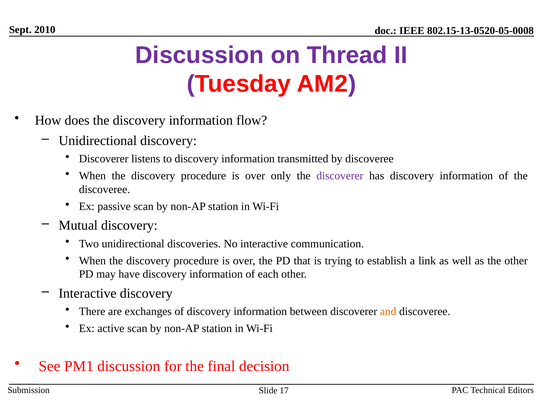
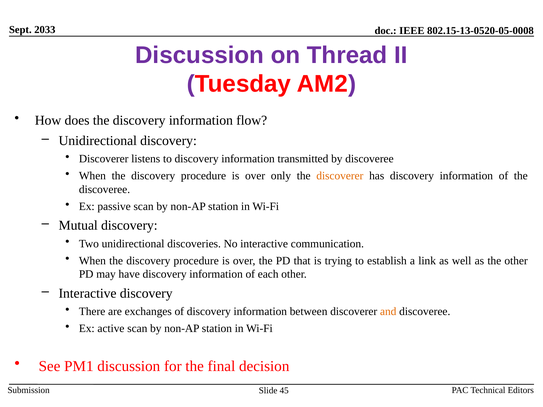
2010: 2010 -> 2033 (45, 30)
discoverer colour: purple -> orange (340, 176)
17: 17 -> 45 (284, 391)
